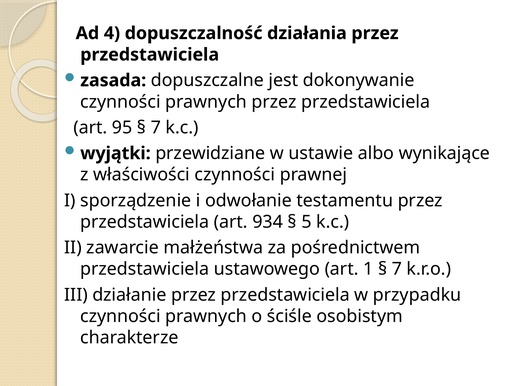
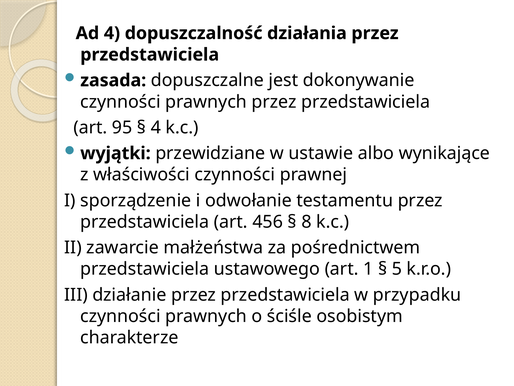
7: 7 -> 4 (156, 127)
934: 934 -> 456 (268, 222)
5: 5 -> 8 (306, 222)
7: 7 -> 5 (397, 269)
